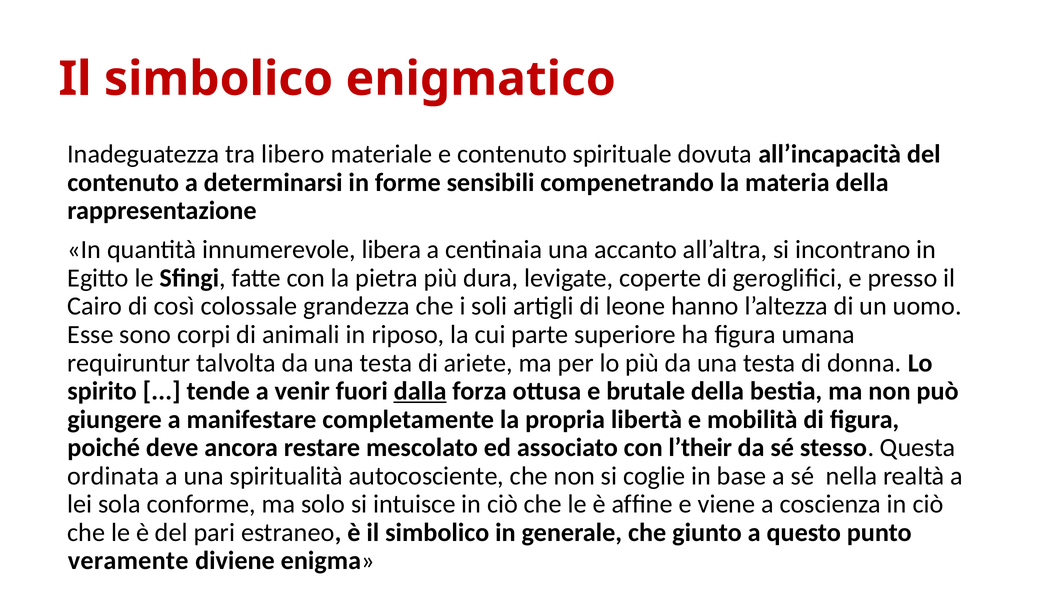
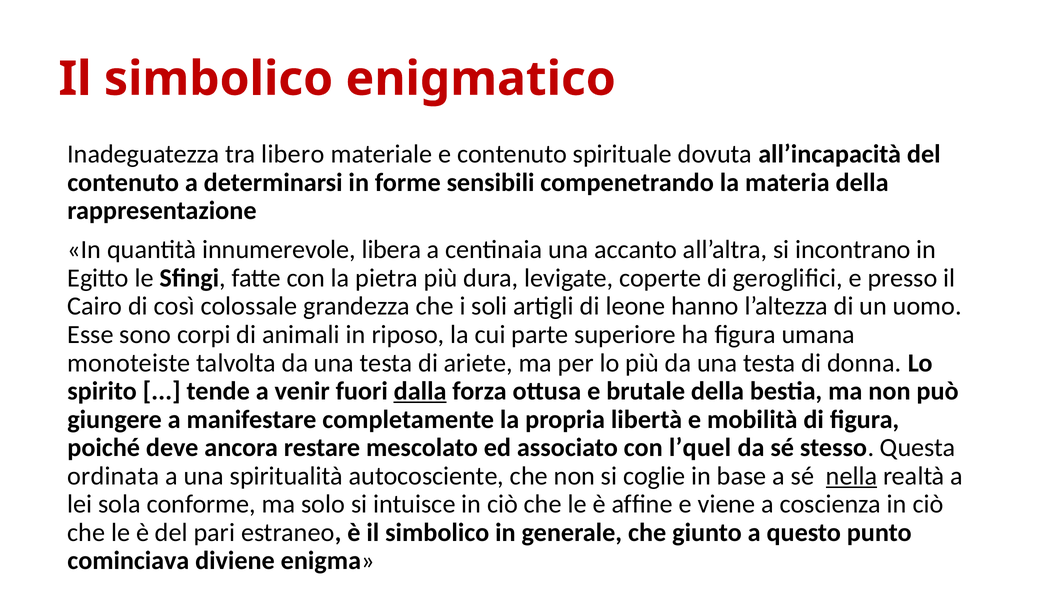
requiruntur: requiruntur -> monoteiste (129, 363)
l’their: l’their -> l’quel (700, 448)
nella underline: none -> present (852, 476)
veramente: veramente -> cominciava (128, 561)
